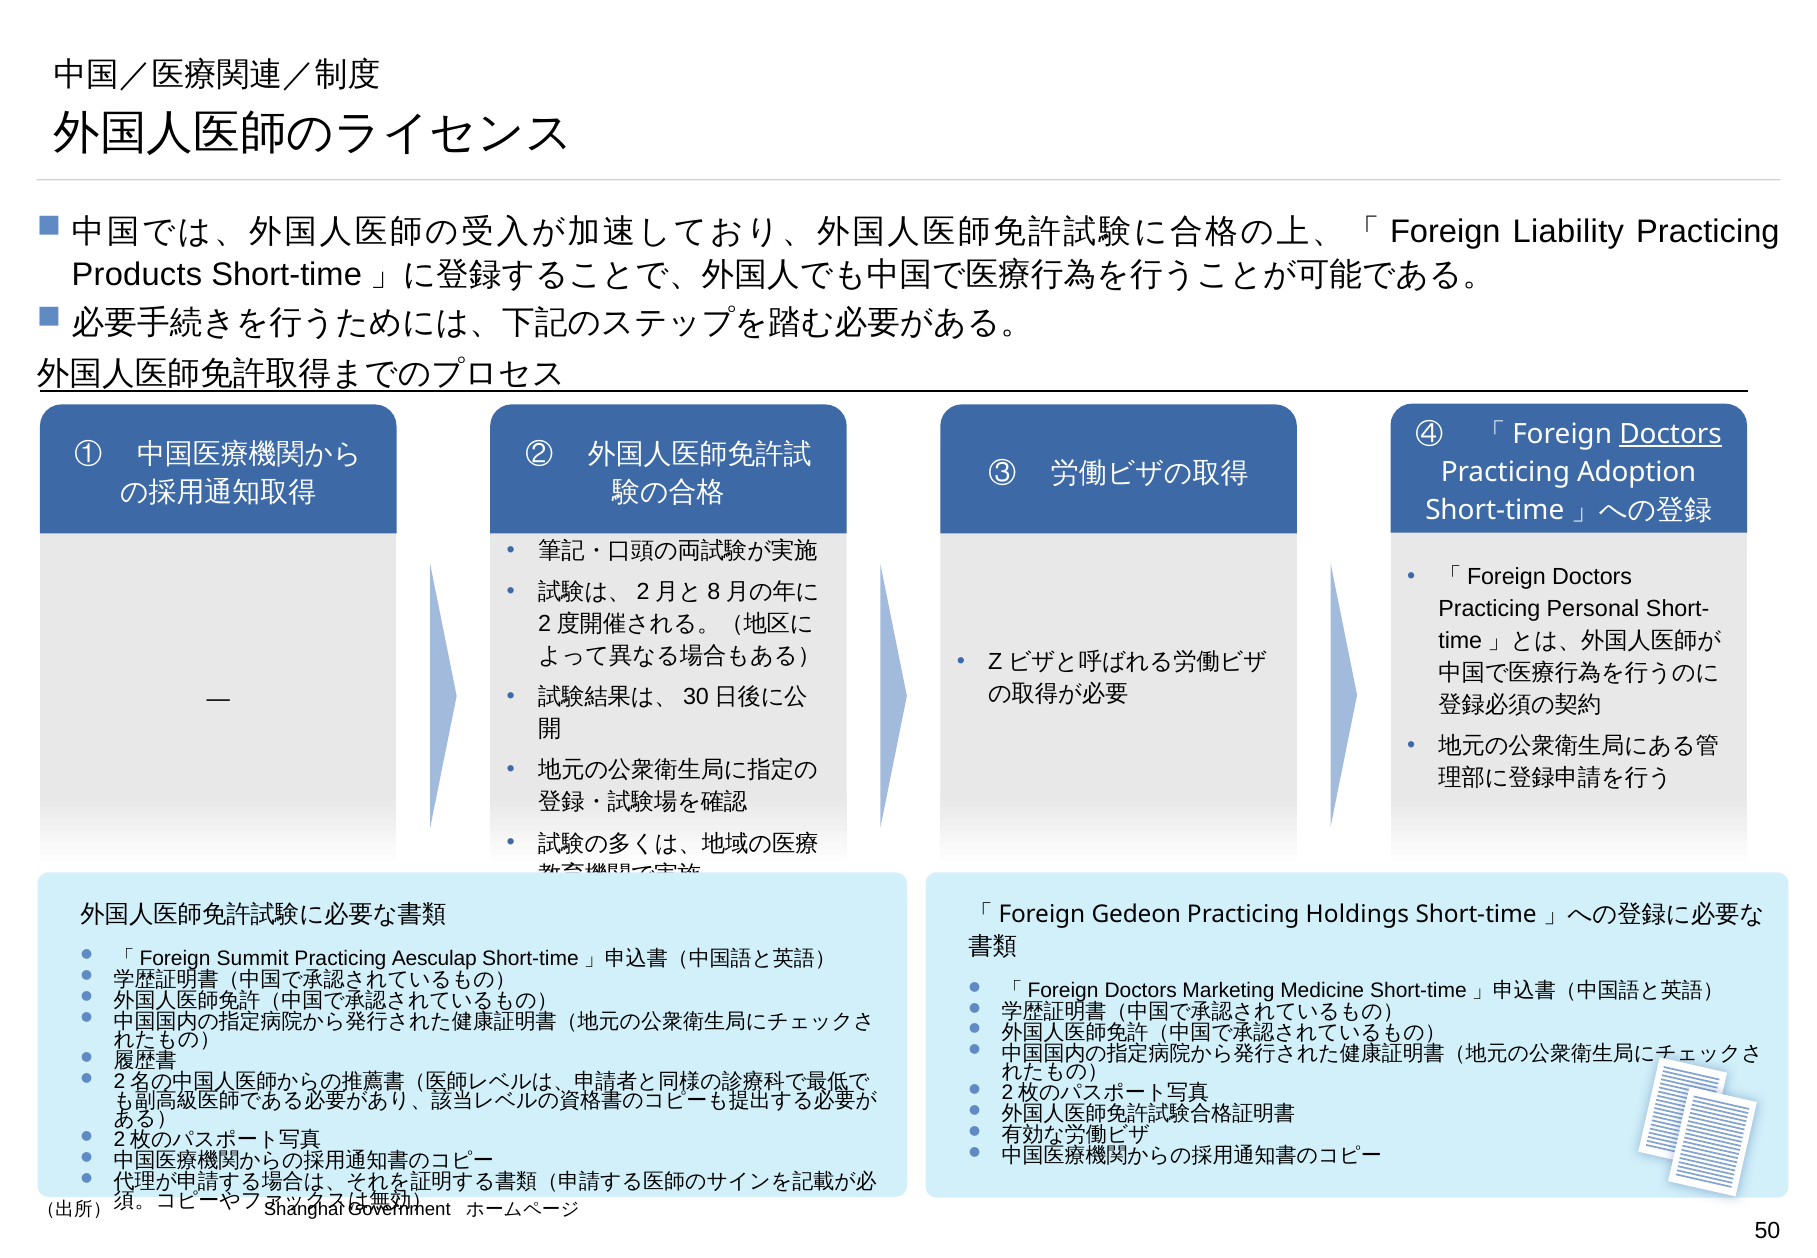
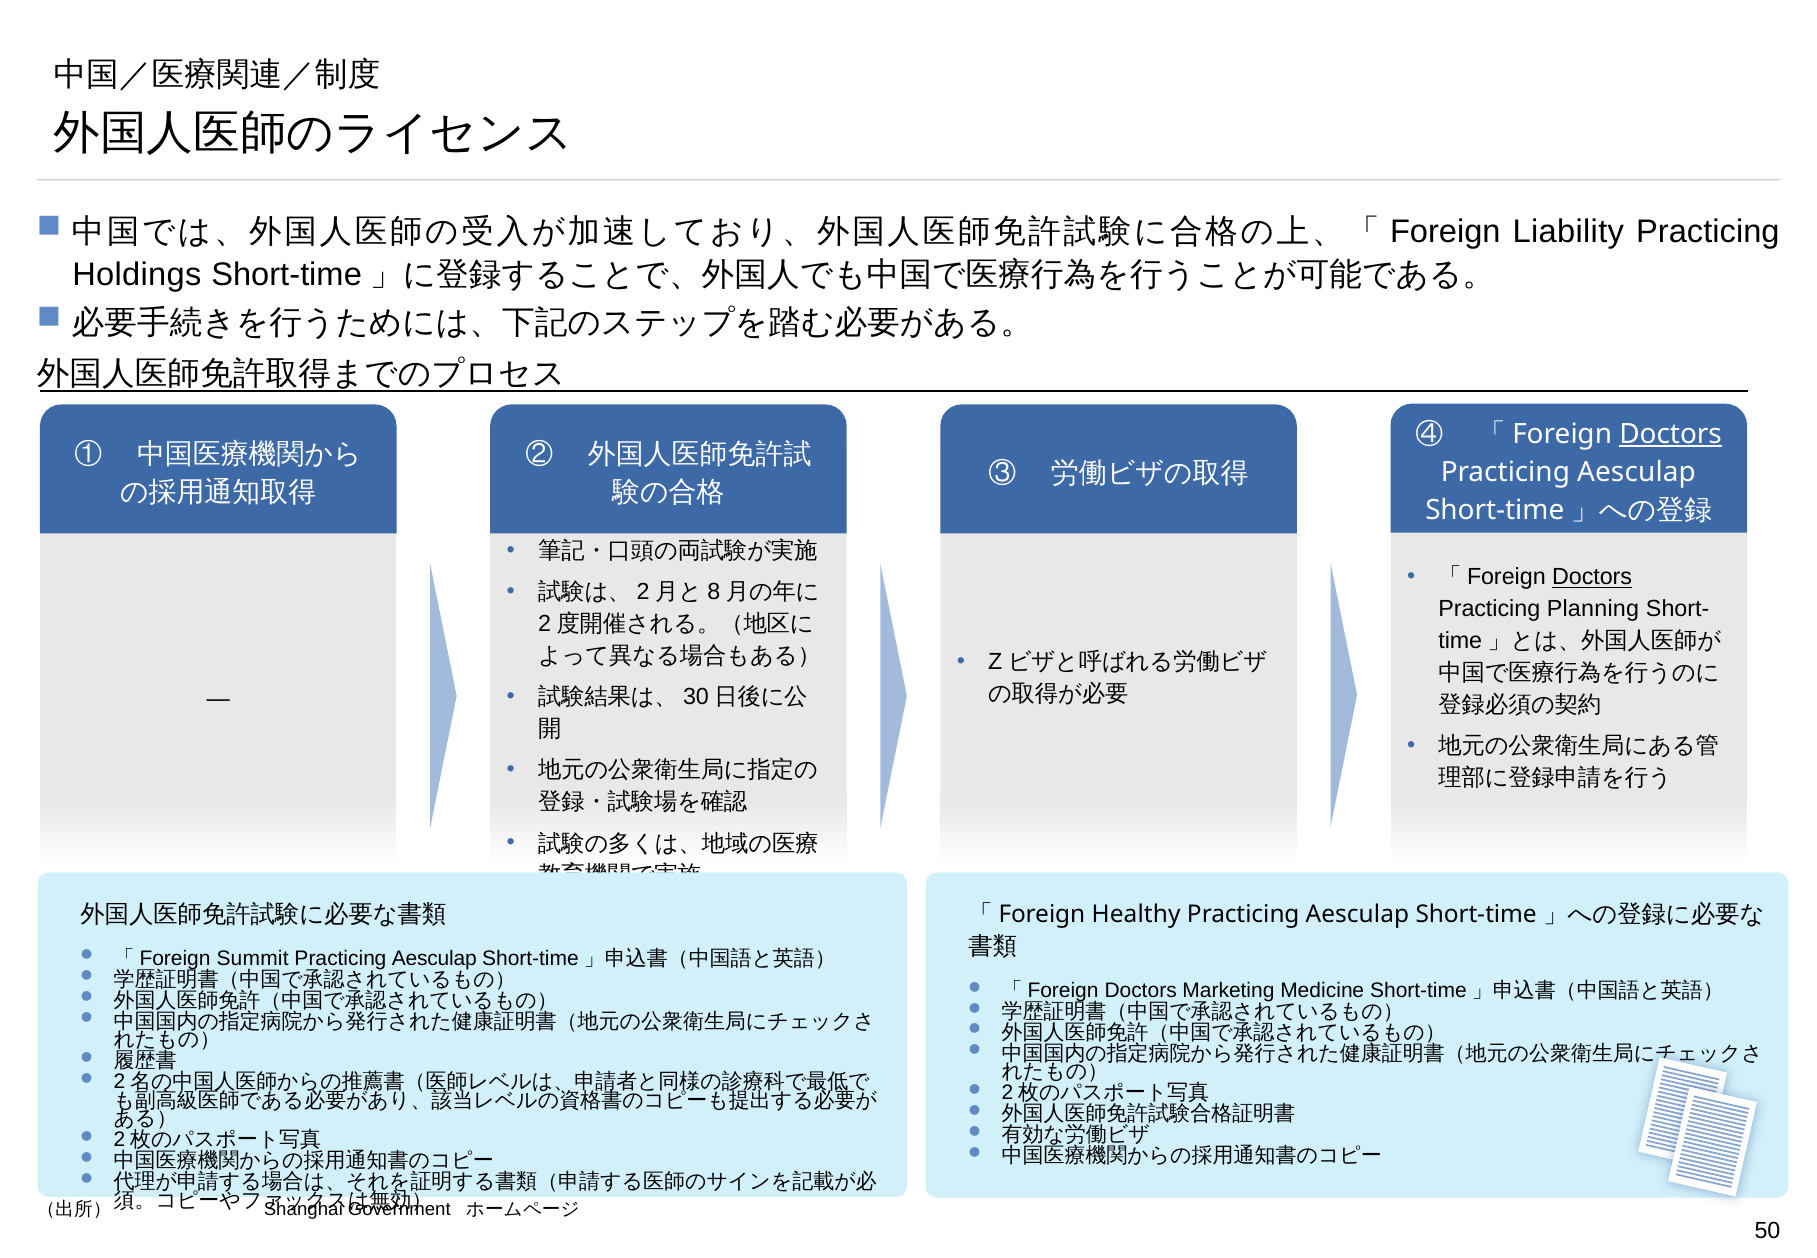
Products: Products -> Holdings (137, 275)
Adoption: Adoption -> Aesculap (1636, 472)
Doctors underline: none -> present (1592, 577)
Personal: Personal -> Planning (1593, 609)
Gedeon: Gedeon -> Healthy (1136, 915)
Holdings: Holdings -> Aesculap (1357, 915)
